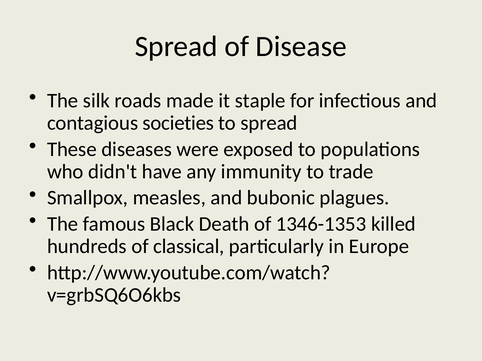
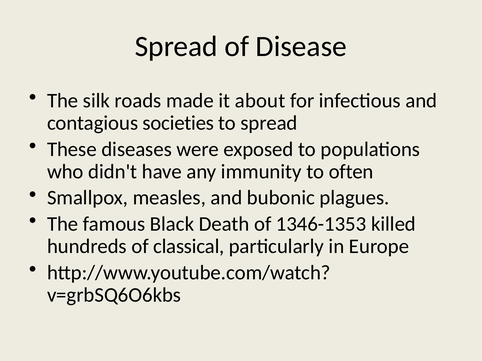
staple: staple -> about (260, 101)
trade: trade -> often (351, 172)
